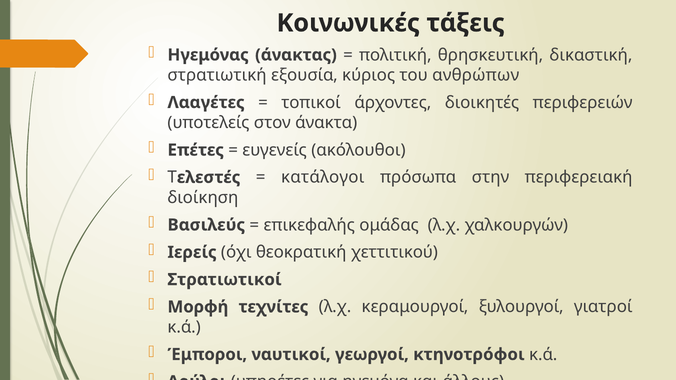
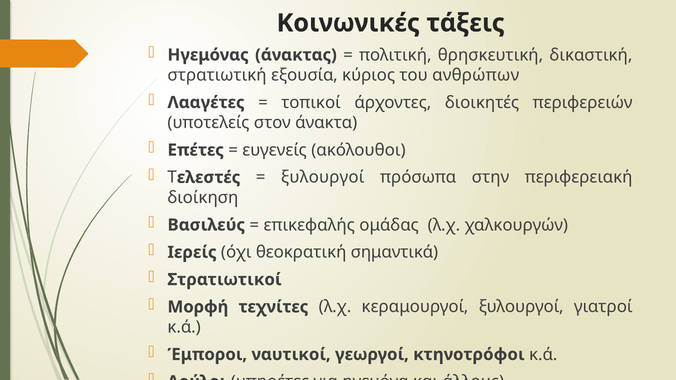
κατάλογοι: κατάλογοι -> ξυλουργοί (323, 177)
χεττιτικού: χεττιτικού -> σημαντικά (394, 252)
